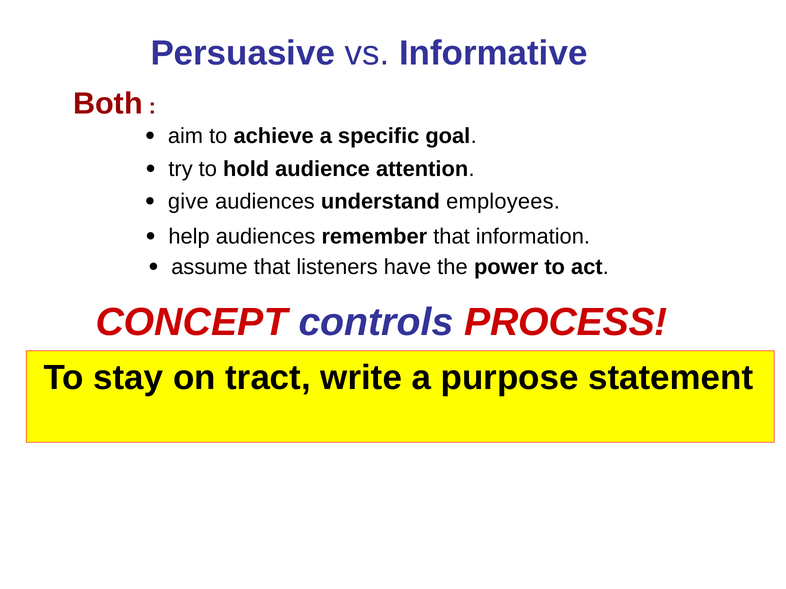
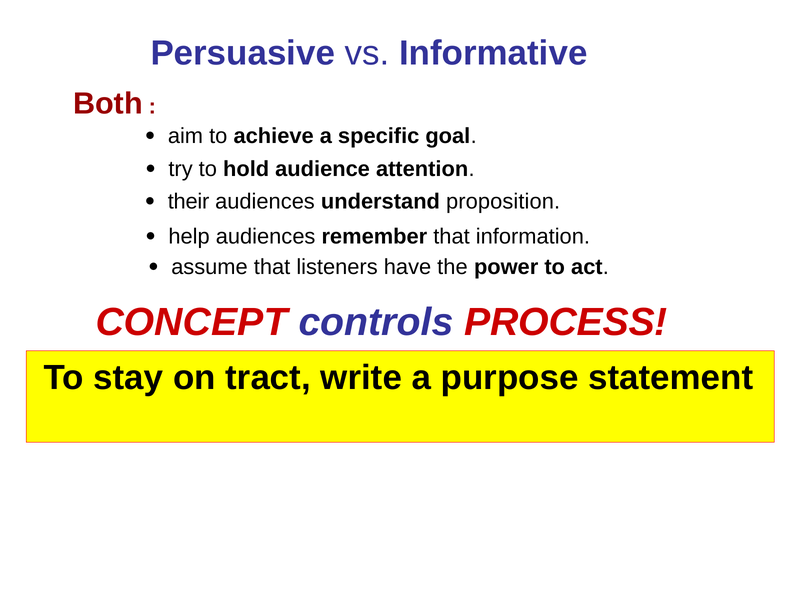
give: give -> their (189, 202)
employees: employees -> proposition (503, 202)
